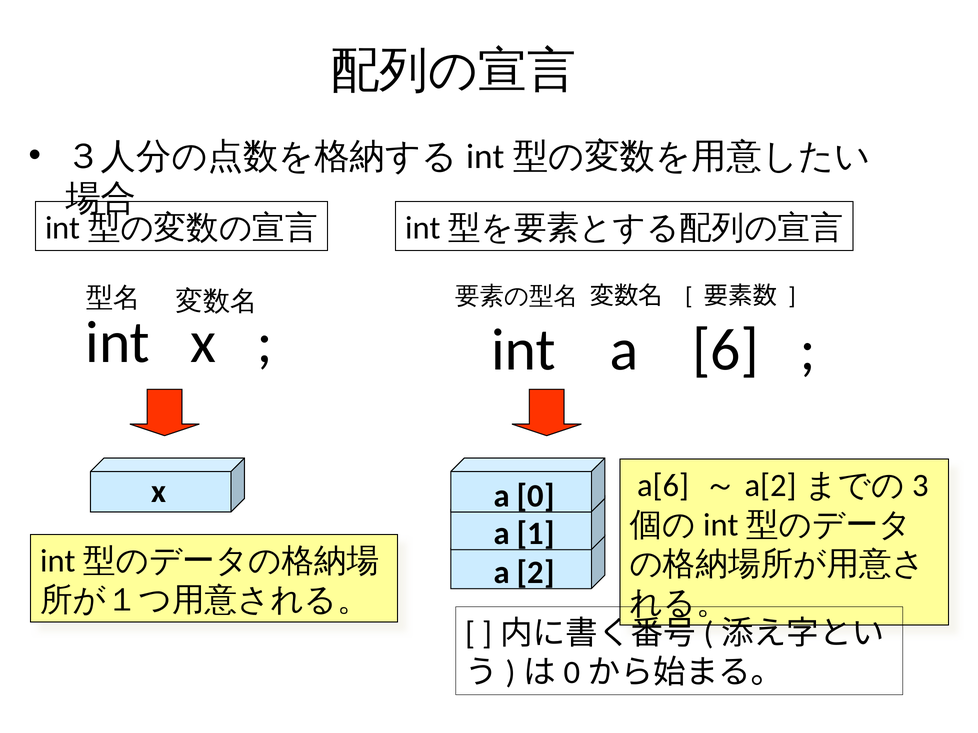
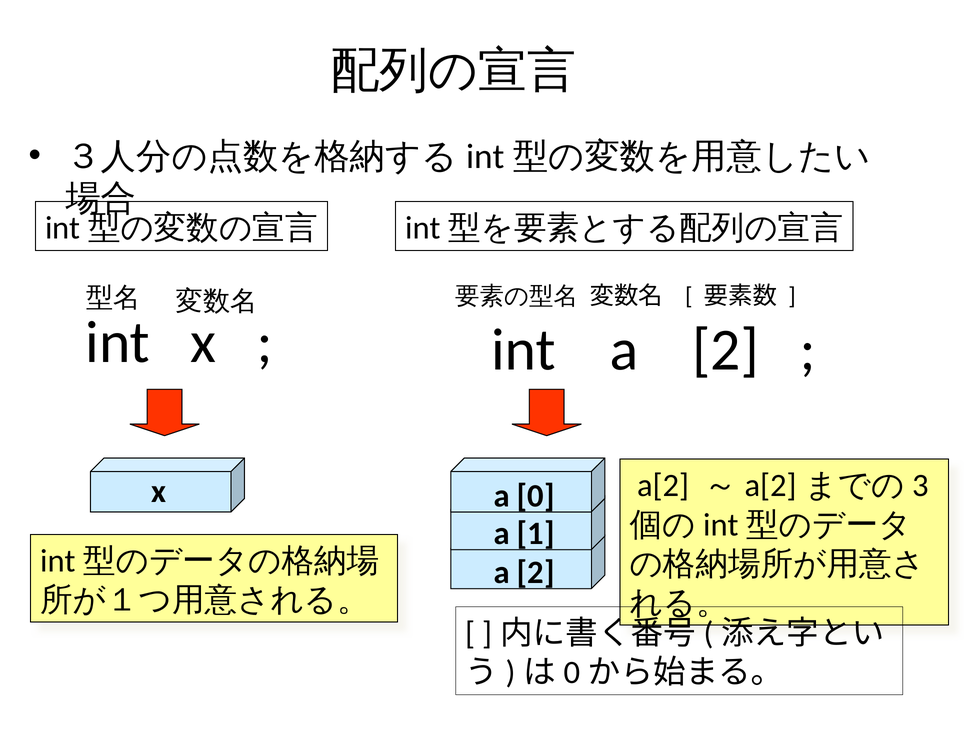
int a 6: 6 -> 2 (726, 350)
a[6: a[6 -> a[2 (663, 486)
